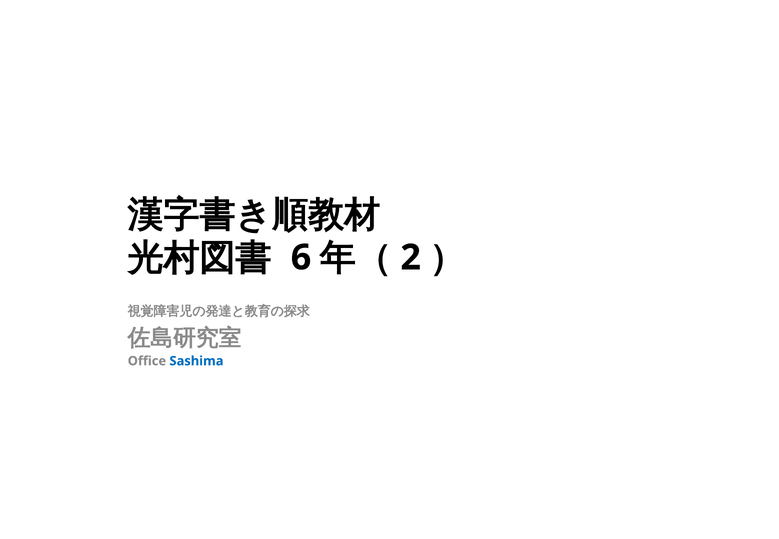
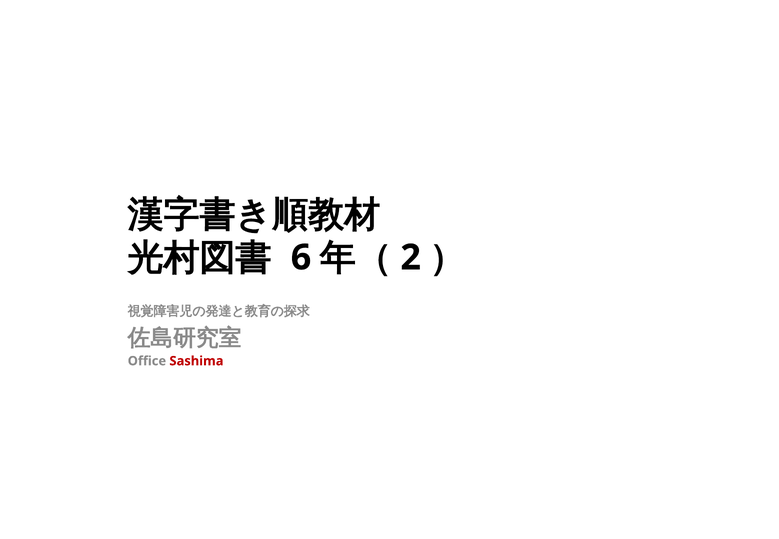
Sashima colour: blue -> red (196, 361)
